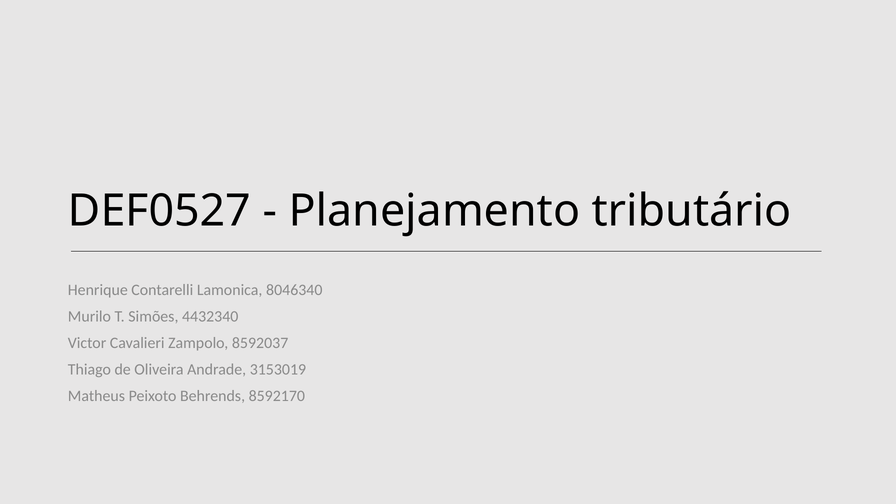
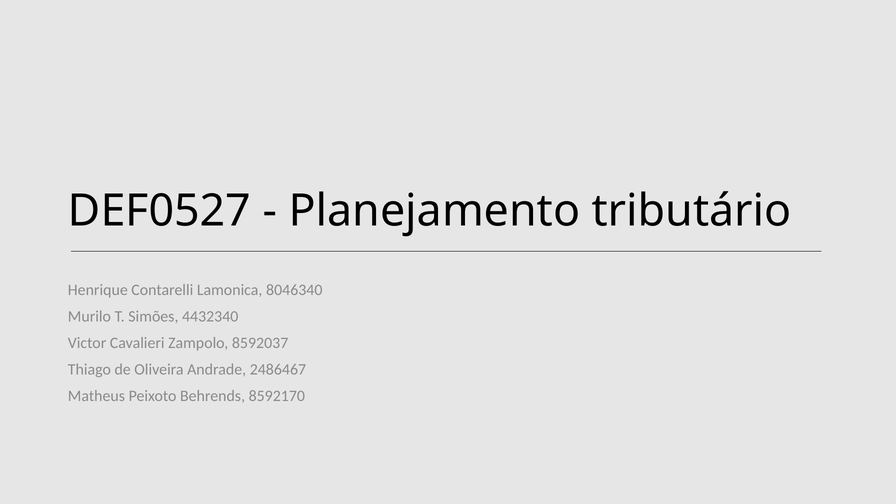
3153019: 3153019 -> 2486467 (278, 369)
